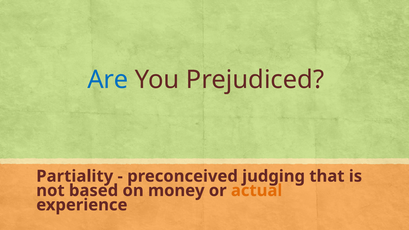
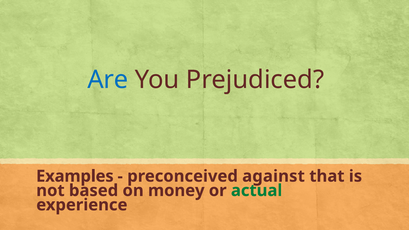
Partiality: Partiality -> Examples (75, 176)
judging: judging -> against (274, 176)
actual colour: orange -> green (257, 191)
